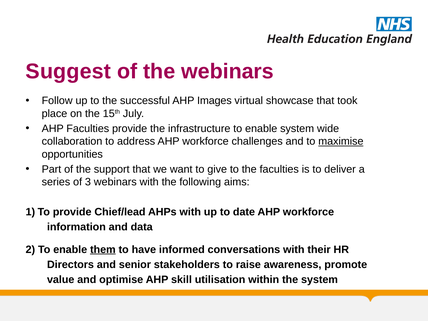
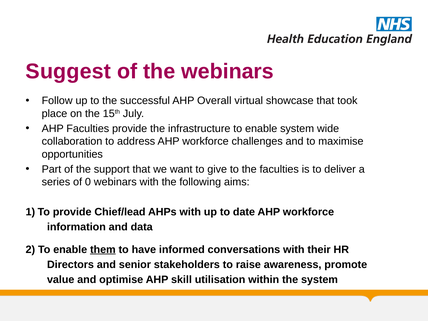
Images: Images -> Overall (214, 101)
maximise underline: present -> none (341, 141)
3: 3 -> 0 (88, 182)
